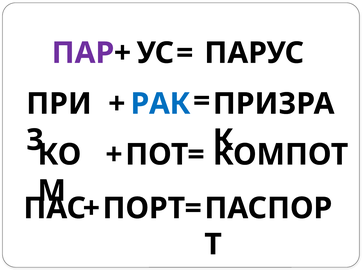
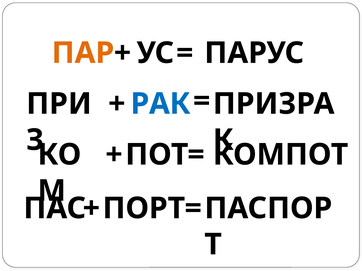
ПАР colour: purple -> orange (83, 53)
